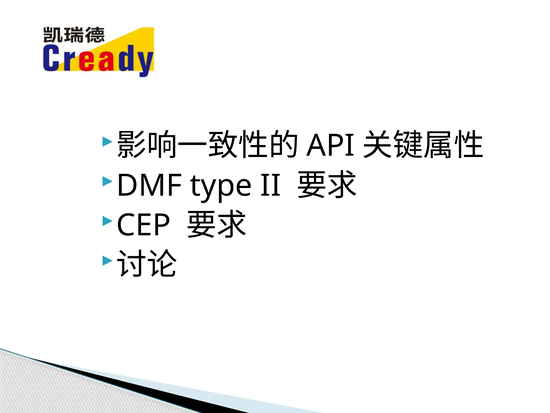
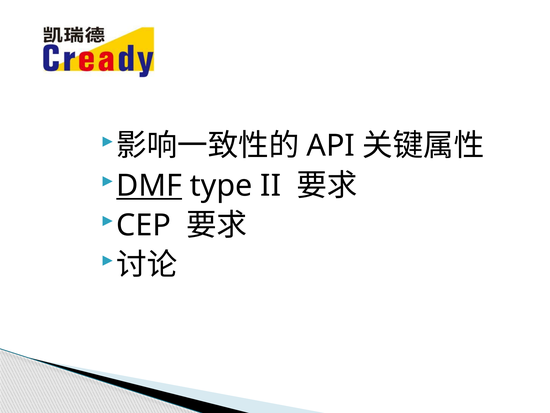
DMF underline: none -> present (149, 185)
